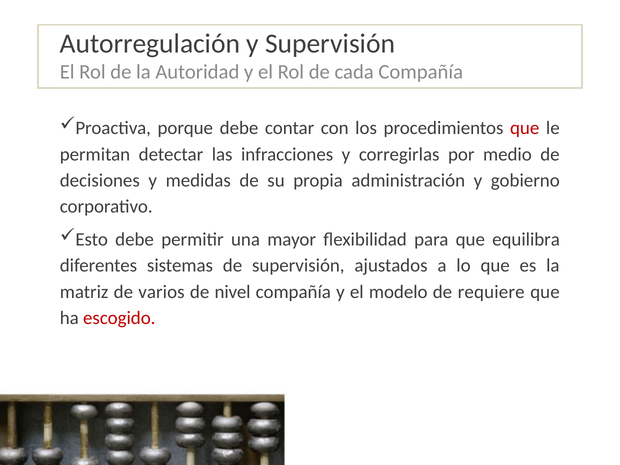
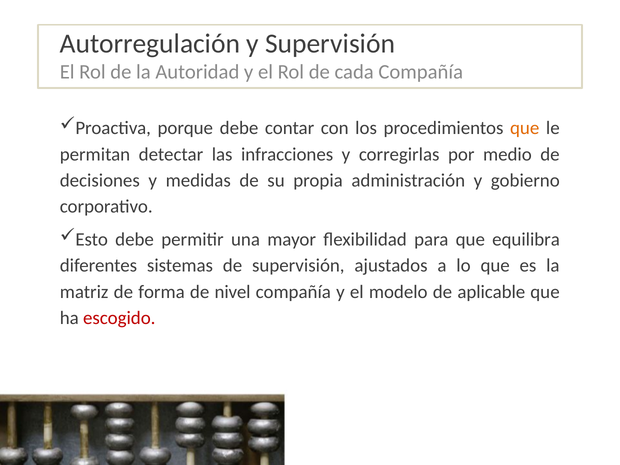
que colour: red -> orange (525, 128)
varios: varios -> forma (162, 292)
requiere: requiere -> aplicable (491, 292)
